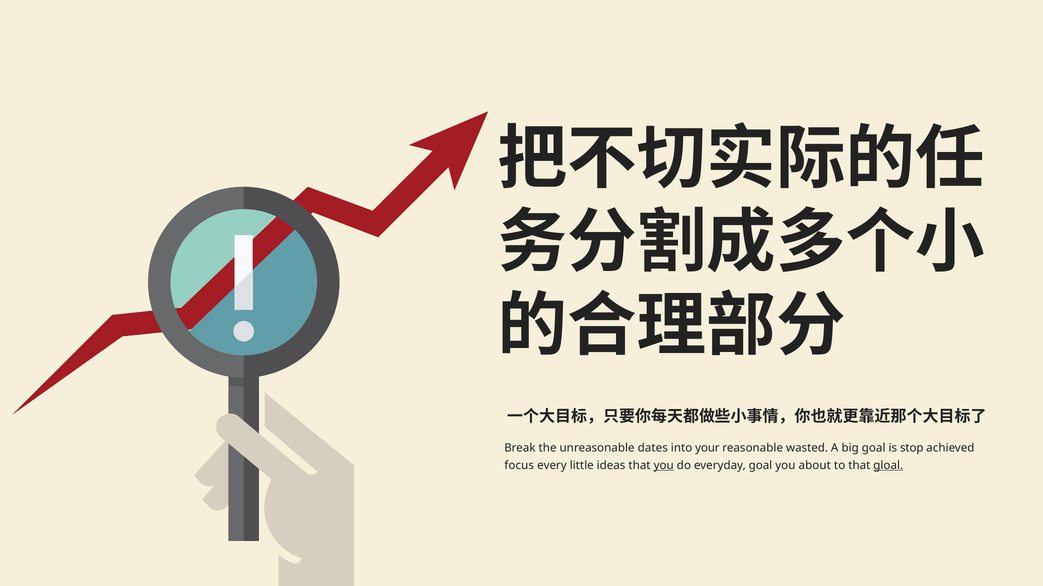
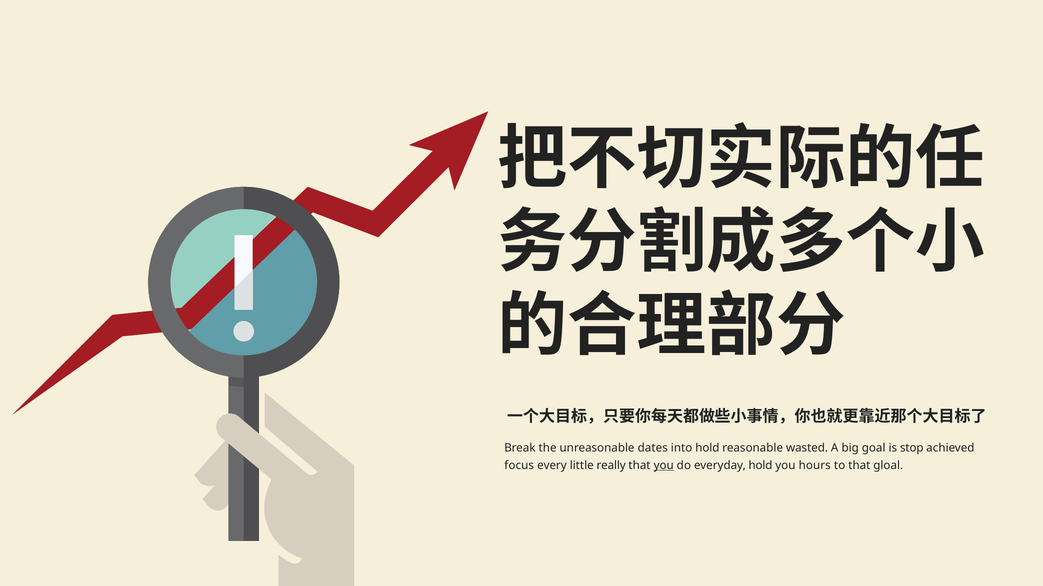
into your: your -> hold (707, 449)
ideas: ideas -> really (611, 466)
everyday goal: goal -> hold (761, 466)
about: about -> hours (815, 466)
gloal underline: present -> none (888, 466)
